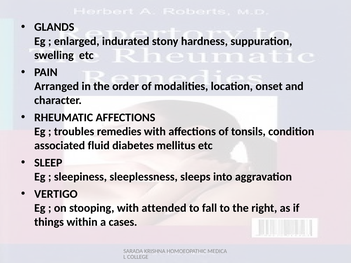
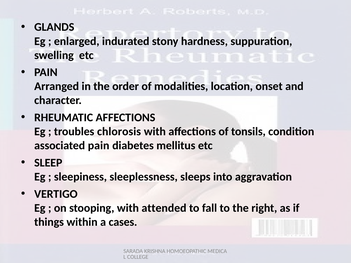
remedies: remedies -> chlorosis (119, 132)
associated fluid: fluid -> pain (99, 146)
